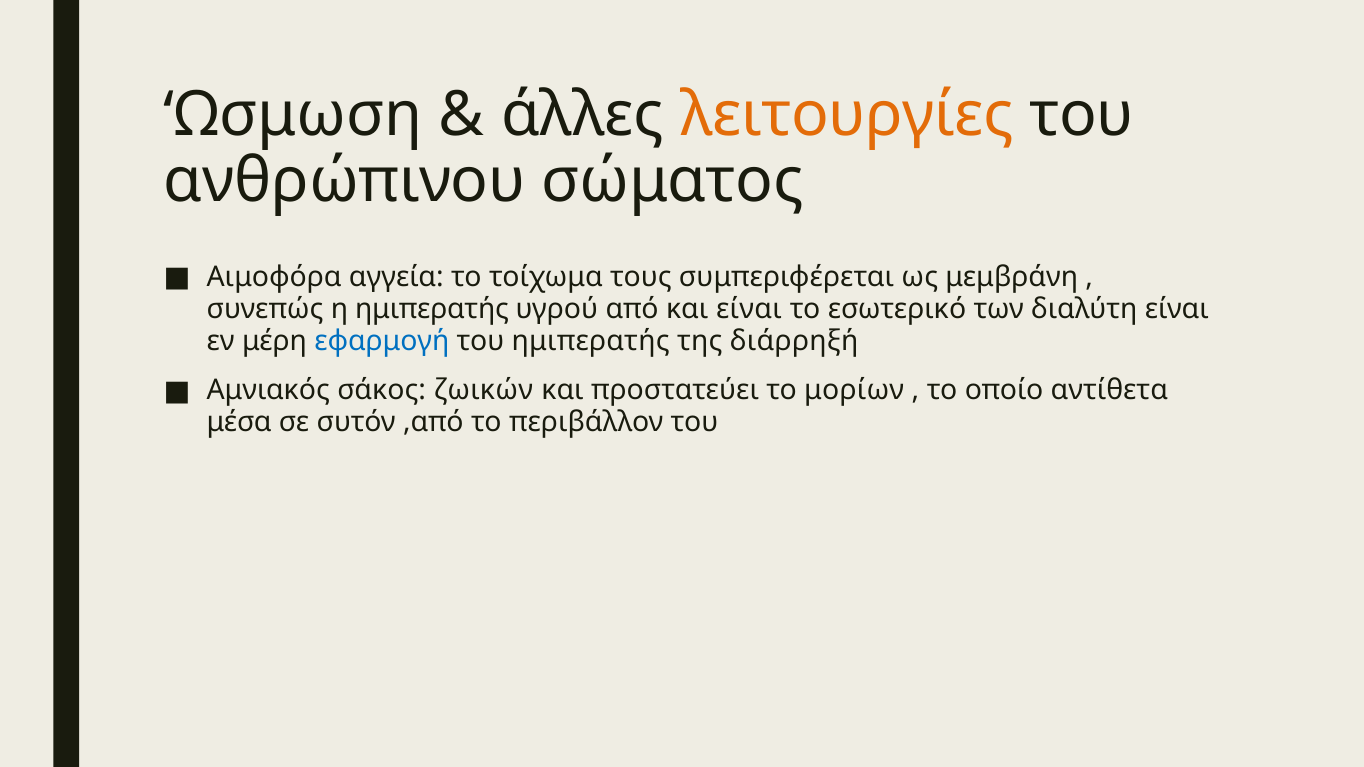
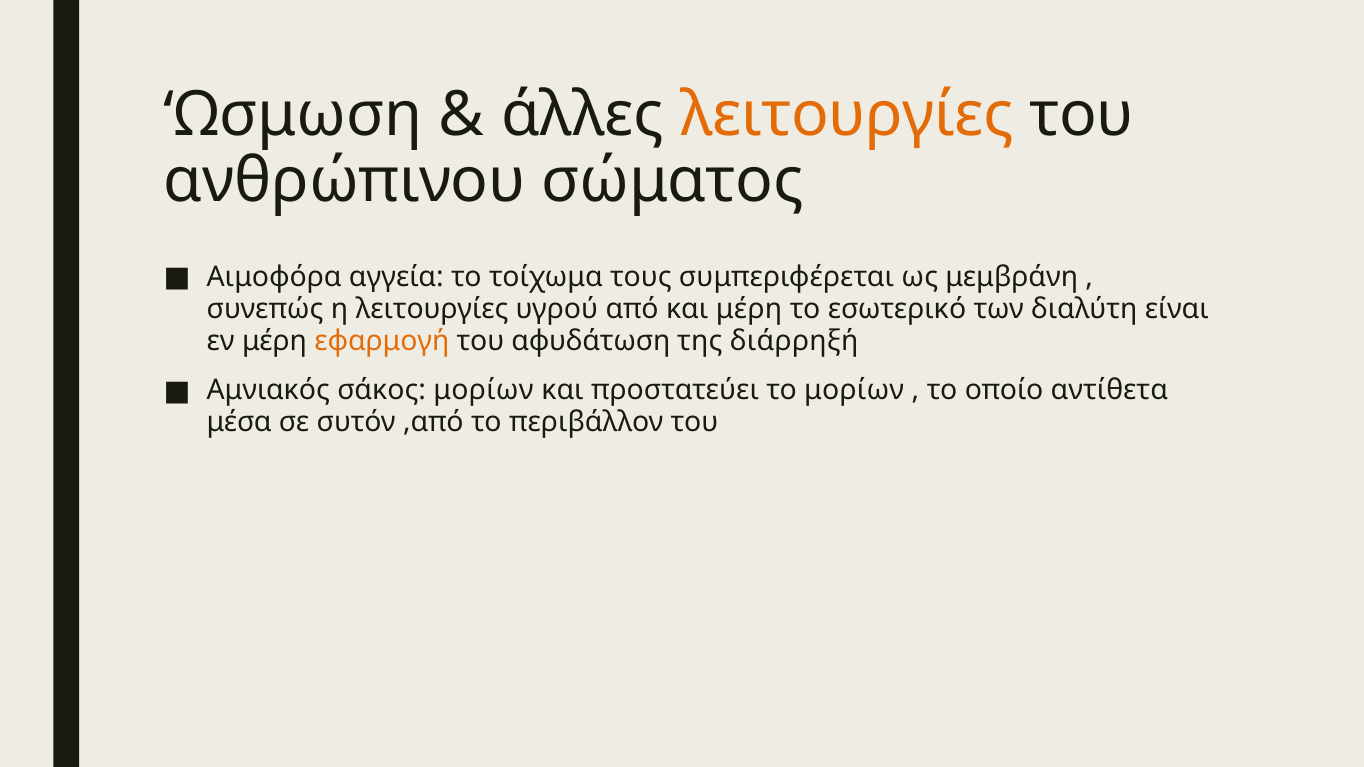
η ημιπερατής: ημιπερατής -> λειτουργίες (432, 309)
και είναι: είναι -> μέρη (749, 309)
εφαρμογή colour: blue -> orange (382, 341)
του ημιπερατής: ημιπερατής -> αφυδάτωση (591, 341)
σάκος ζωικών: ζωικών -> μορίων (484, 390)
